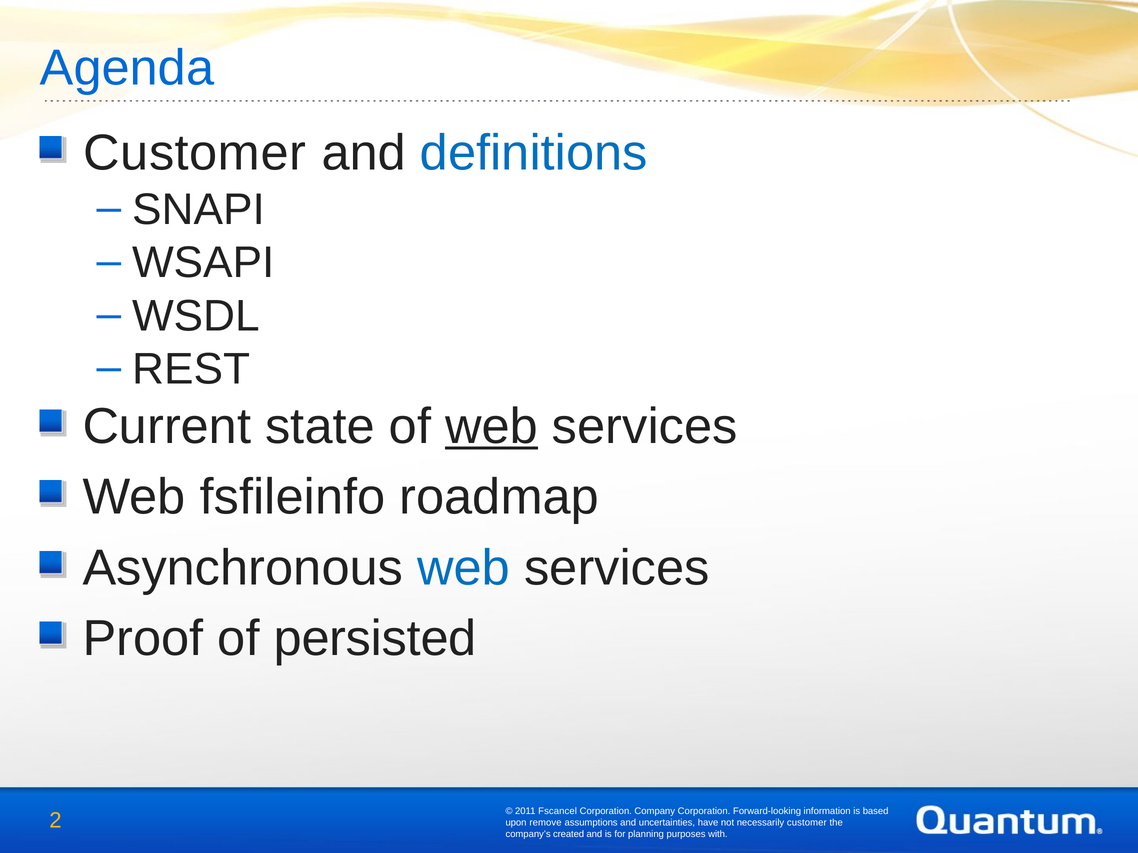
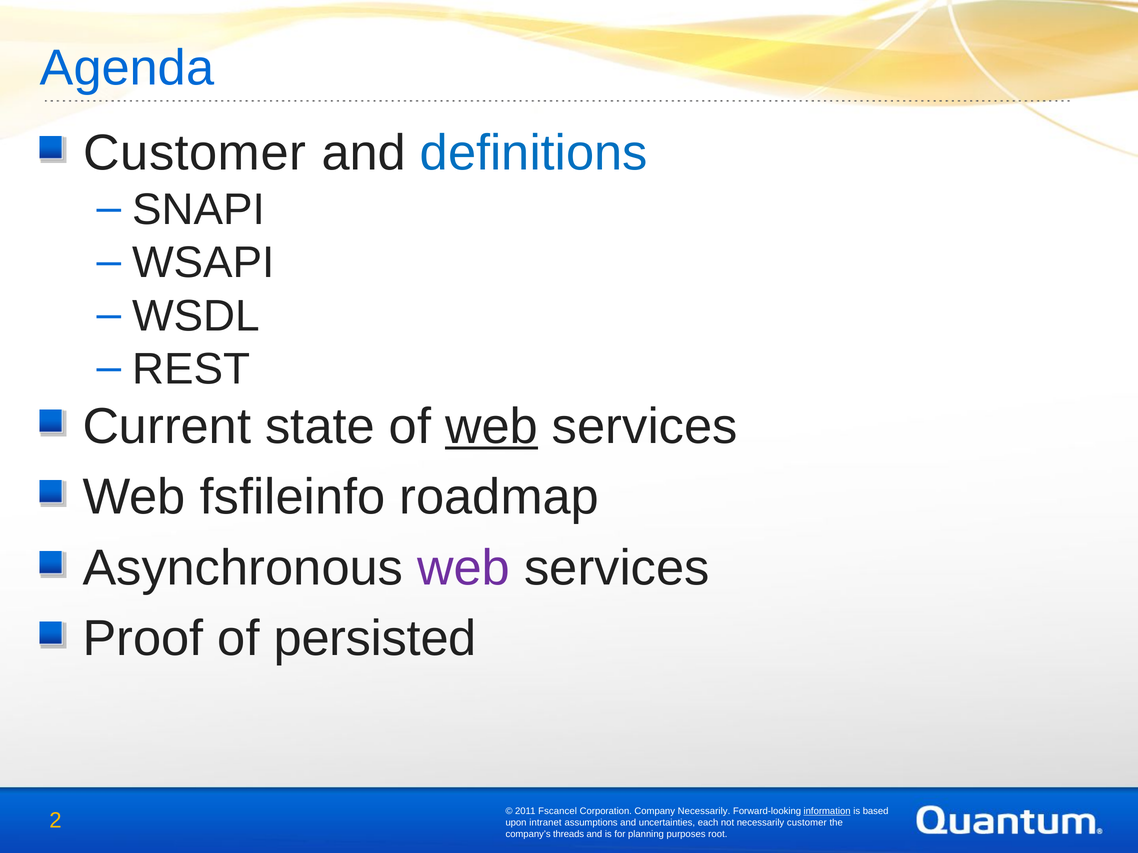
web colour: blue -> purple (464, 568)
Company Corporation: Corporation -> Necessarily (704, 812)
information underline: none -> present (827, 812)
remove: remove -> intranet (545, 823)
have: have -> each (708, 823)
created: created -> threads (569, 834)
with: with -> root (718, 834)
